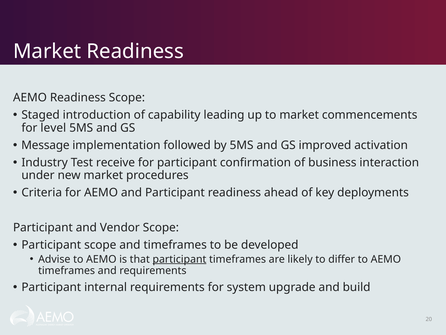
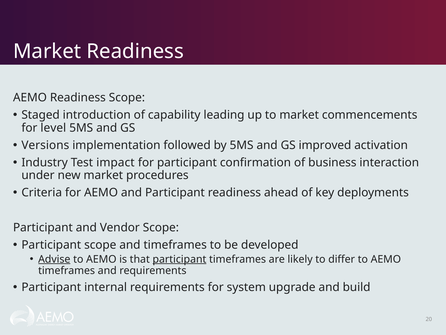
Message: Message -> Versions (45, 145)
receive: receive -> impact (115, 162)
Advise underline: none -> present (54, 259)
